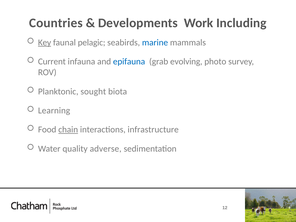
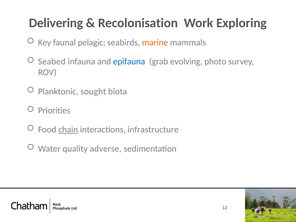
Countries: Countries -> Delivering (56, 23)
Developments: Developments -> Recolonisation (138, 23)
Including: Including -> Exploring (241, 23)
Key underline: present -> none (45, 42)
marine colour: blue -> orange (155, 42)
Current: Current -> Seabed (52, 62)
Learning: Learning -> Priorities (54, 111)
